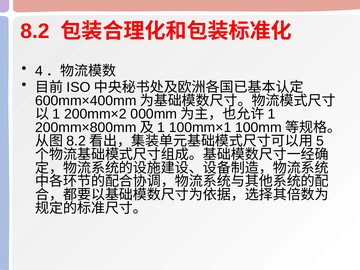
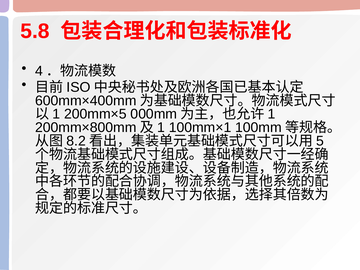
8.2: 8.2 -> 5.8 (35, 31)
200mm×2: 200mm×2 -> 200mm×5 (95, 114)
